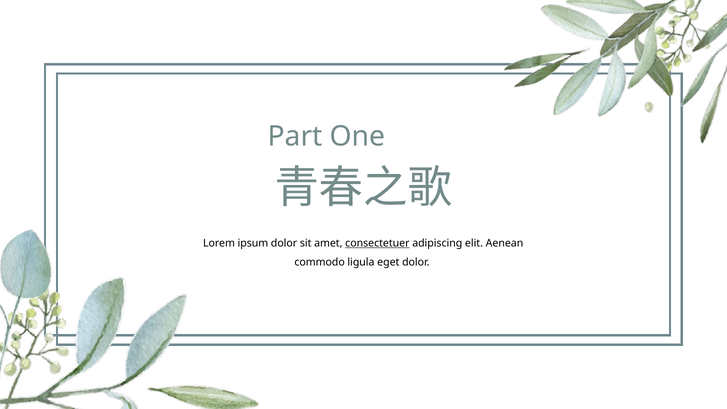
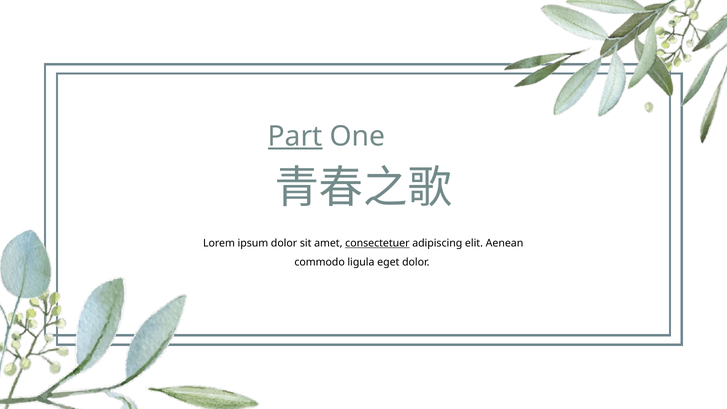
Part underline: none -> present (295, 136)
